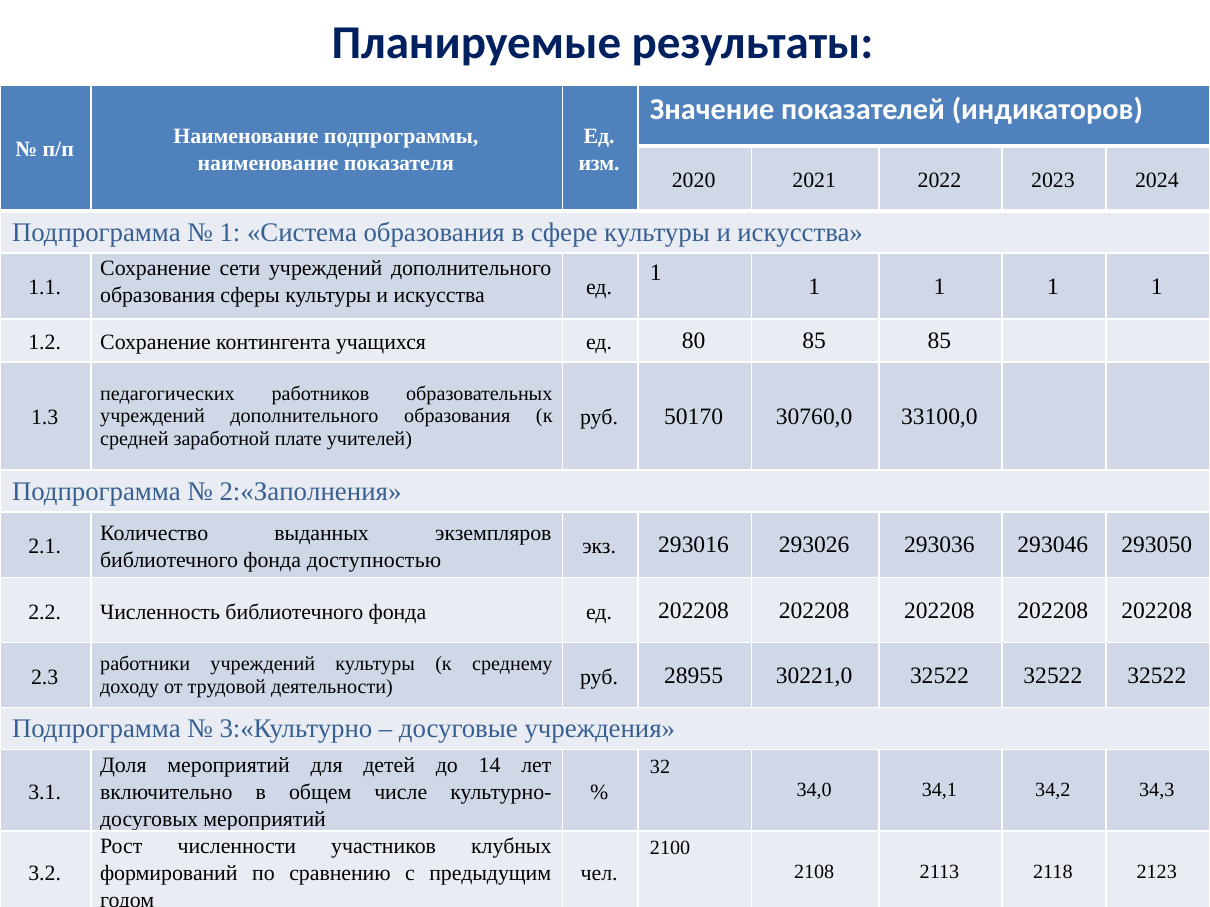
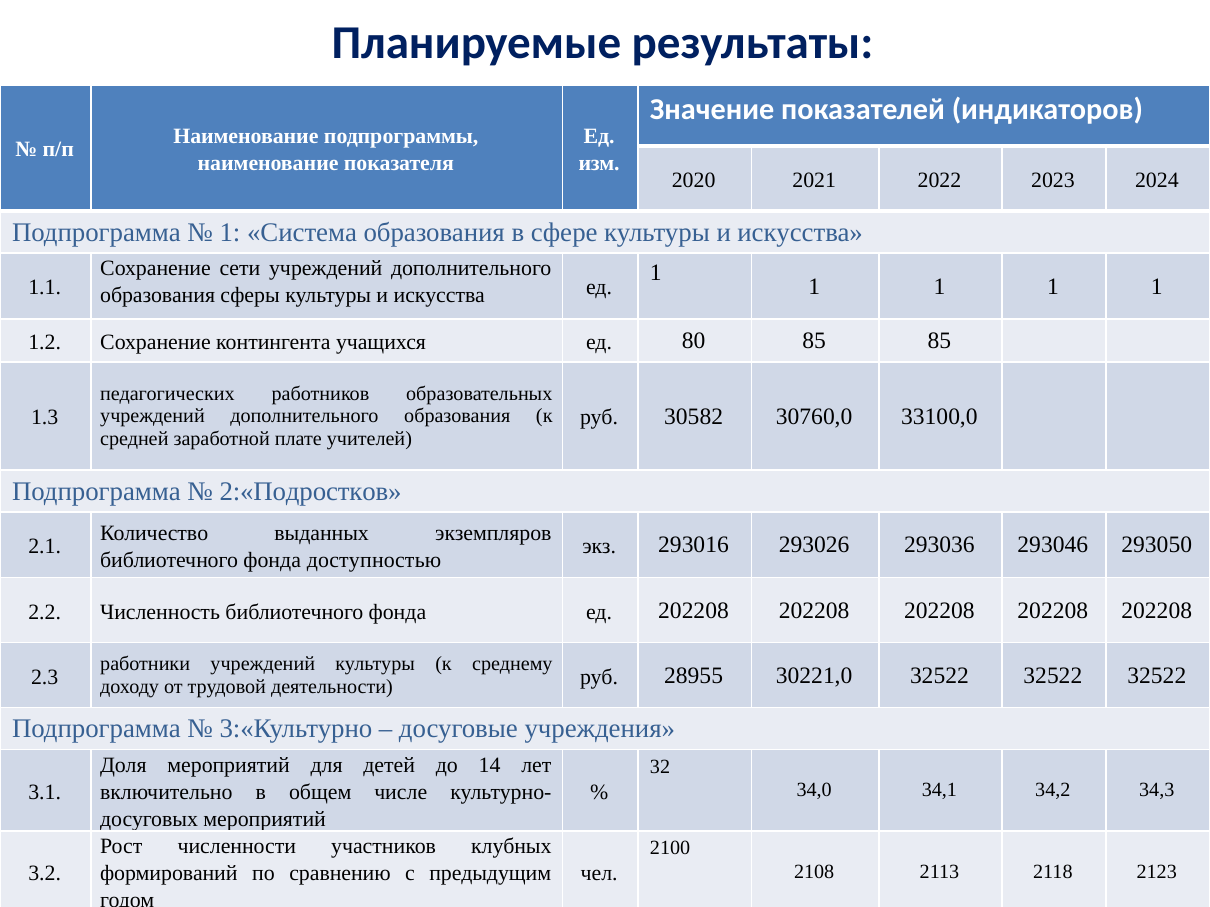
50170: 50170 -> 30582 (694, 417)
2:«Заполнения: 2:«Заполнения -> 2:«Подростков (311, 491)
